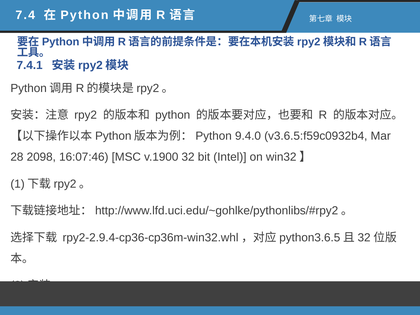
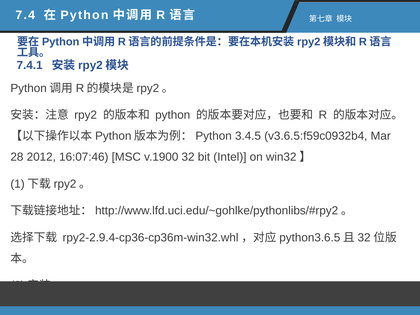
9.4.0: 9.4.0 -> 3.4.5 (248, 136)
2098: 2098 -> 2012 (41, 157)
